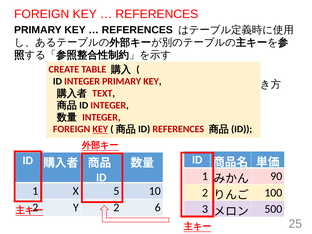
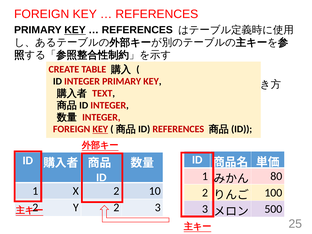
KEY underline: none -> present (75, 30)
90: 90 -> 80 (276, 176)
X 5: 5 -> 2 (116, 191)
2 6: 6 -> 3 (158, 207)
